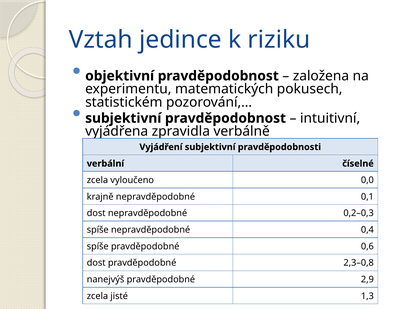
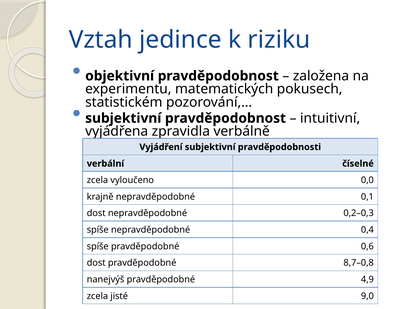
2,3–0,8: 2,3–0,8 -> 8,7–0,8 (359, 263)
2,9: 2,9 -> 4,9 (367, 280)
1,3: 1,3 -> 9,0 (367, 296)
